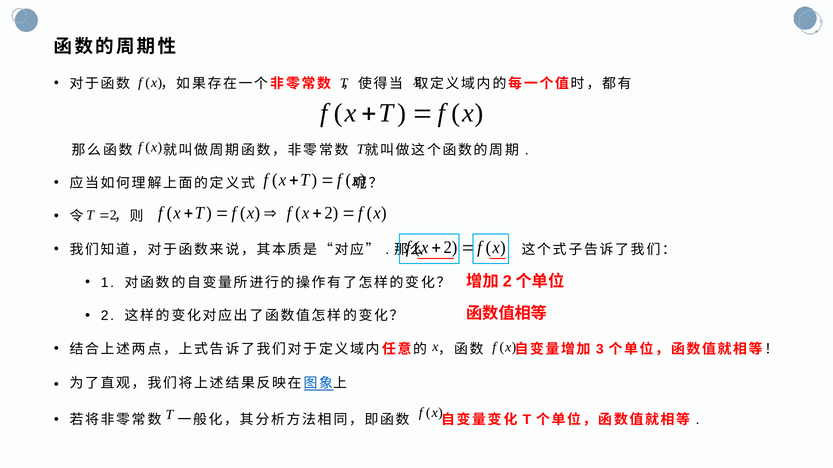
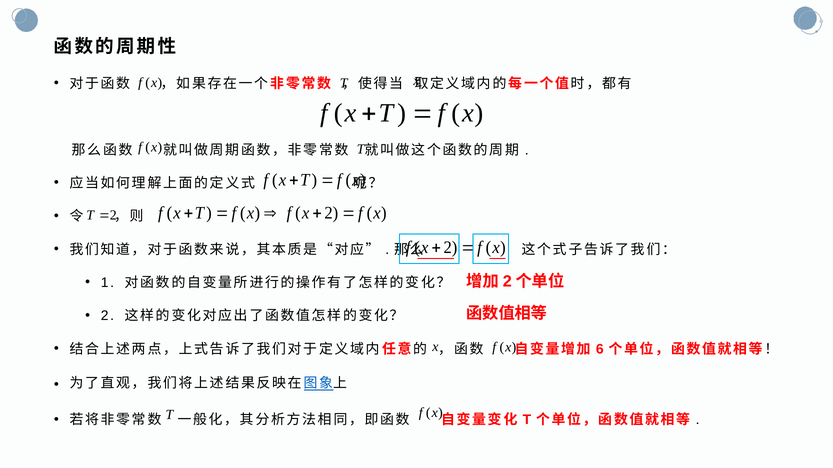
3: 3 -> 6 (600, 349)
